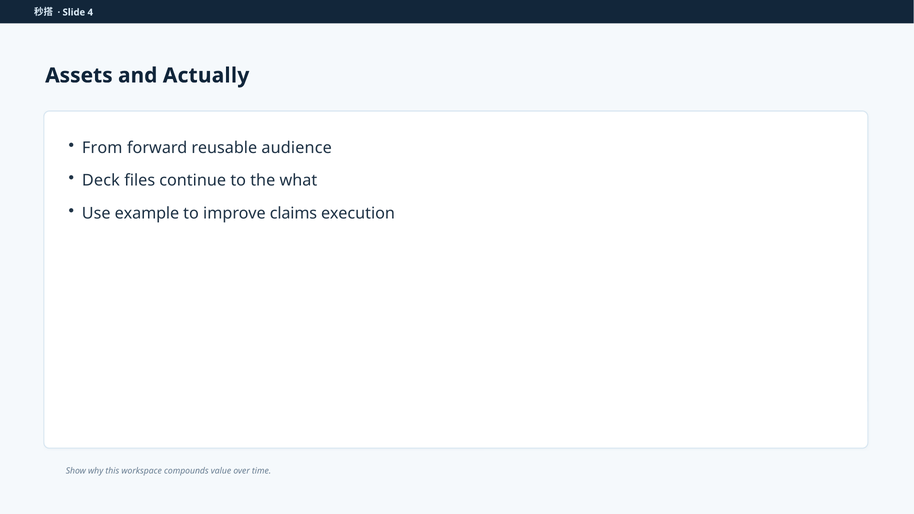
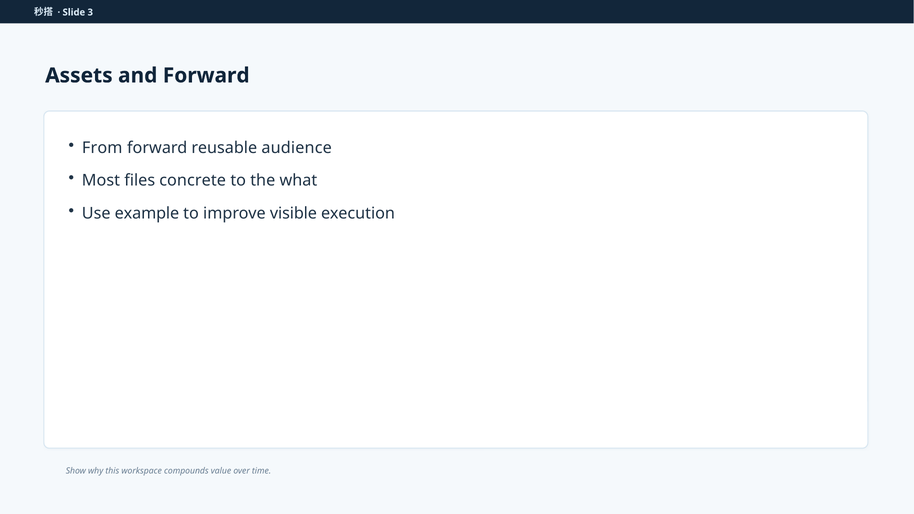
4: 4 -> 3 (90, 12)
and Actually: Actually -> Forward (206, 76)
Deck: Deck -> Most (101, 181)
continue: continue -> concrete (193, 181)
claims: claims -> visible (293, 213)
